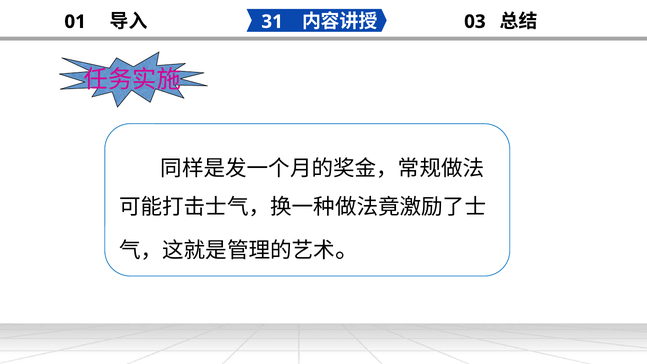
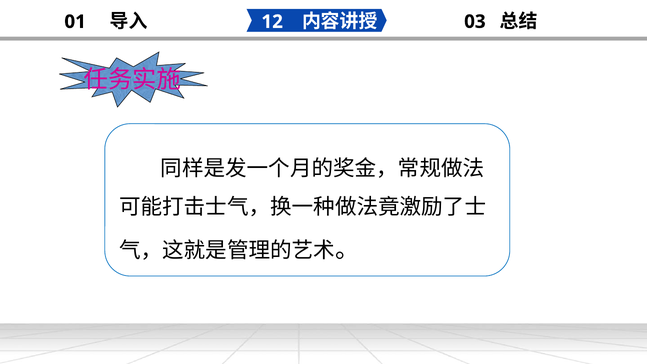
31: 31 -> 12 (272, 22)
